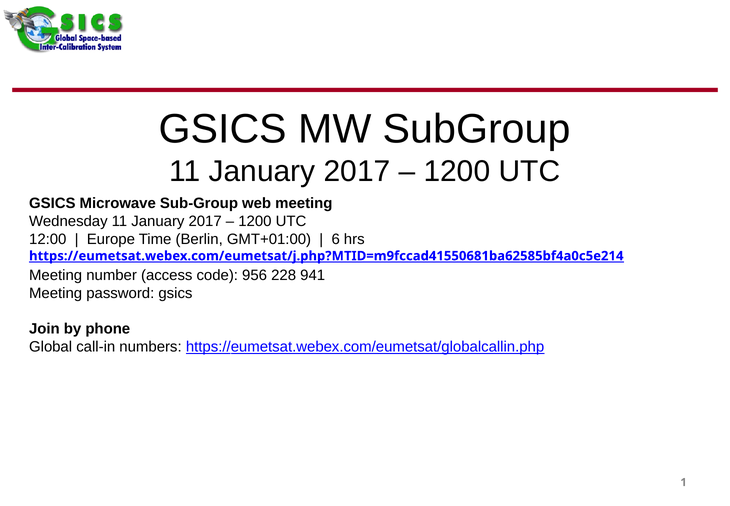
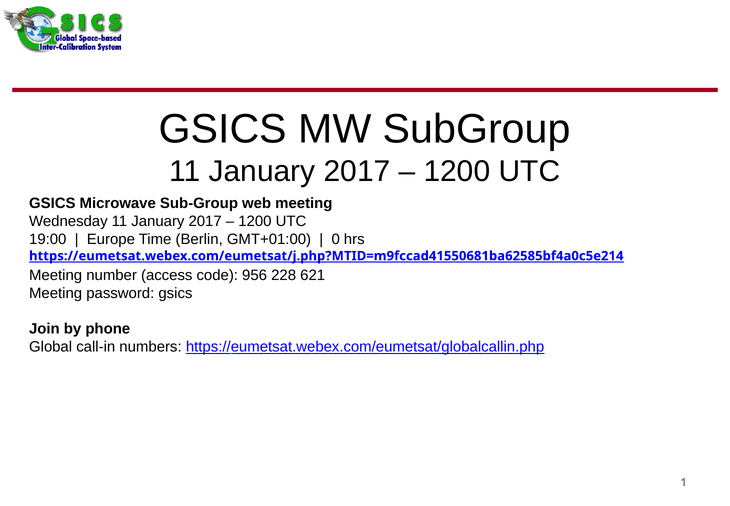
12:00: 12:00 -> 19:00 (48, 239)
6: 6 -> 0 (336, 239)
941: 941 -> 621 (313, 275)
